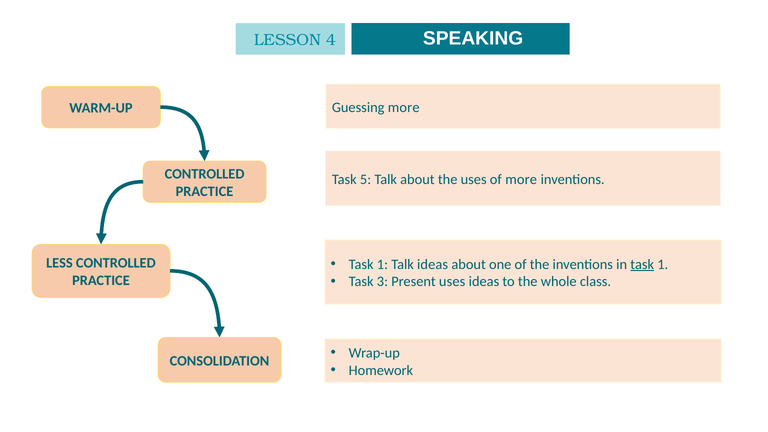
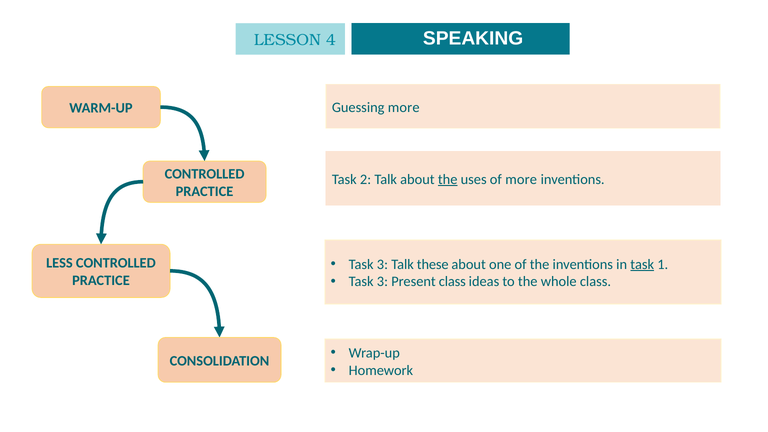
5: 5 -> 2 (366, 179)
the underline: none -> present (448, 179)
1: 1 -> 3 (382, 264)
Talk ideas: ideas -> these (433, 264)
Present uses: uses -> class (452, 282)
